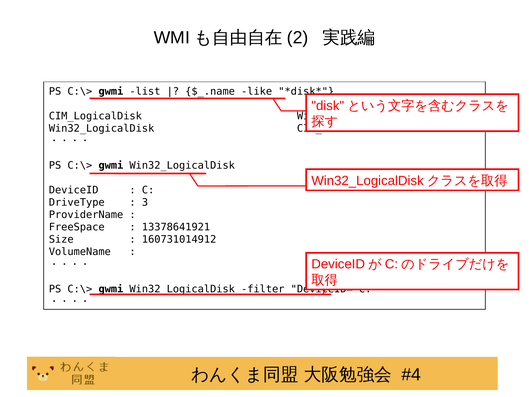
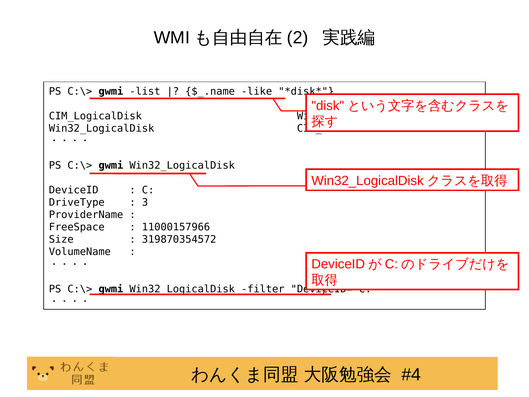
13378641921: 13378641921 -> 11000157966 (176, 227)
160731014912: 160731014912 -> 319870354572 (179, 239)
